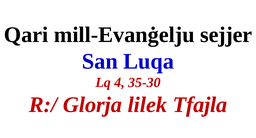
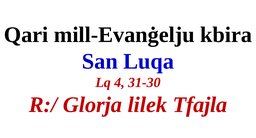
sejjer: sejjer -> kbira (226, 35)
35-30: 35-30 -> 31-30 (144, 82)
